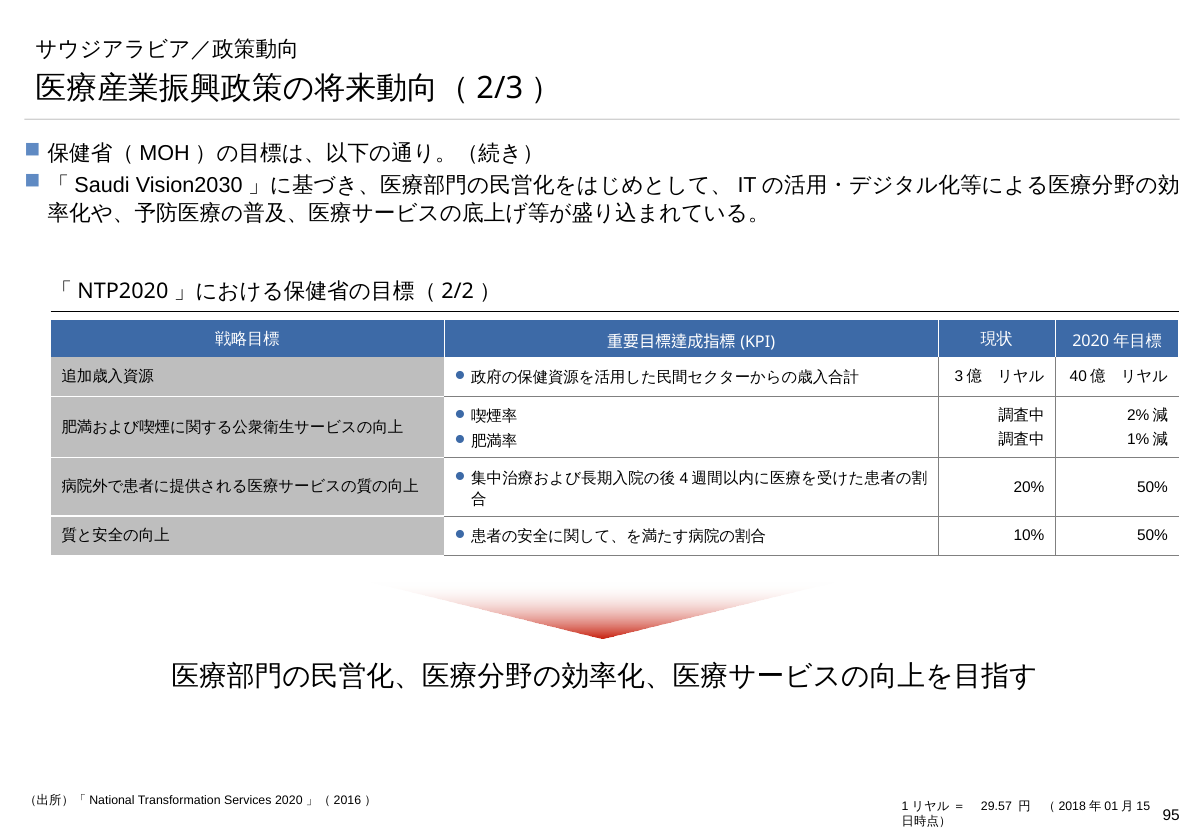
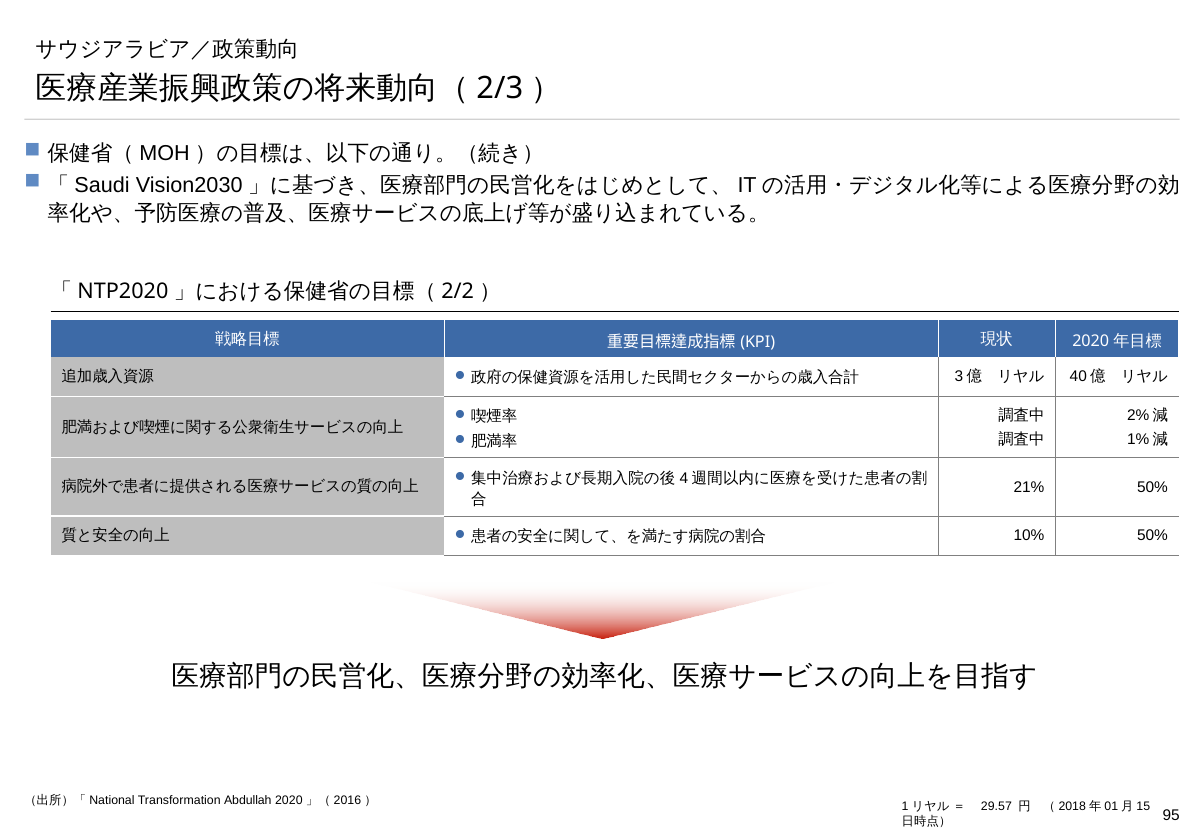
20%: 20% -> 21% (1029, 487)
Services: Services -> Abdullah (248, 801)
